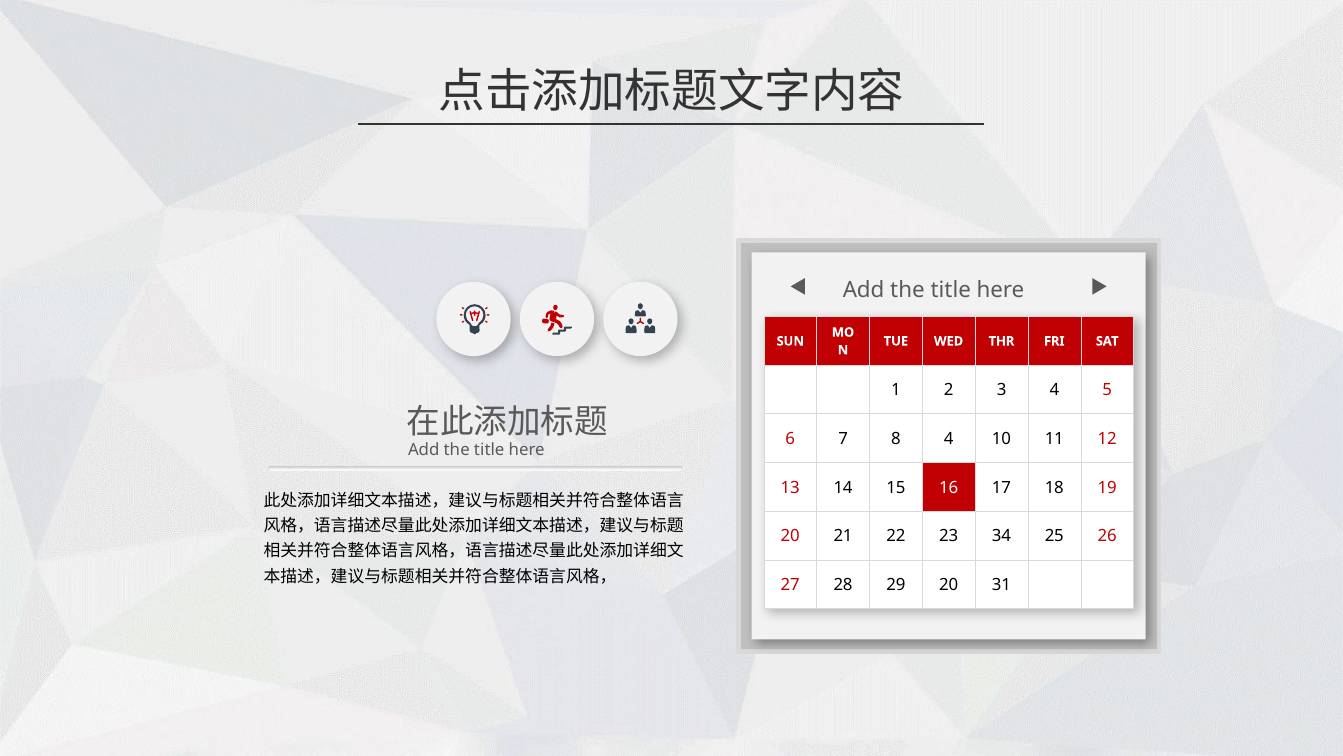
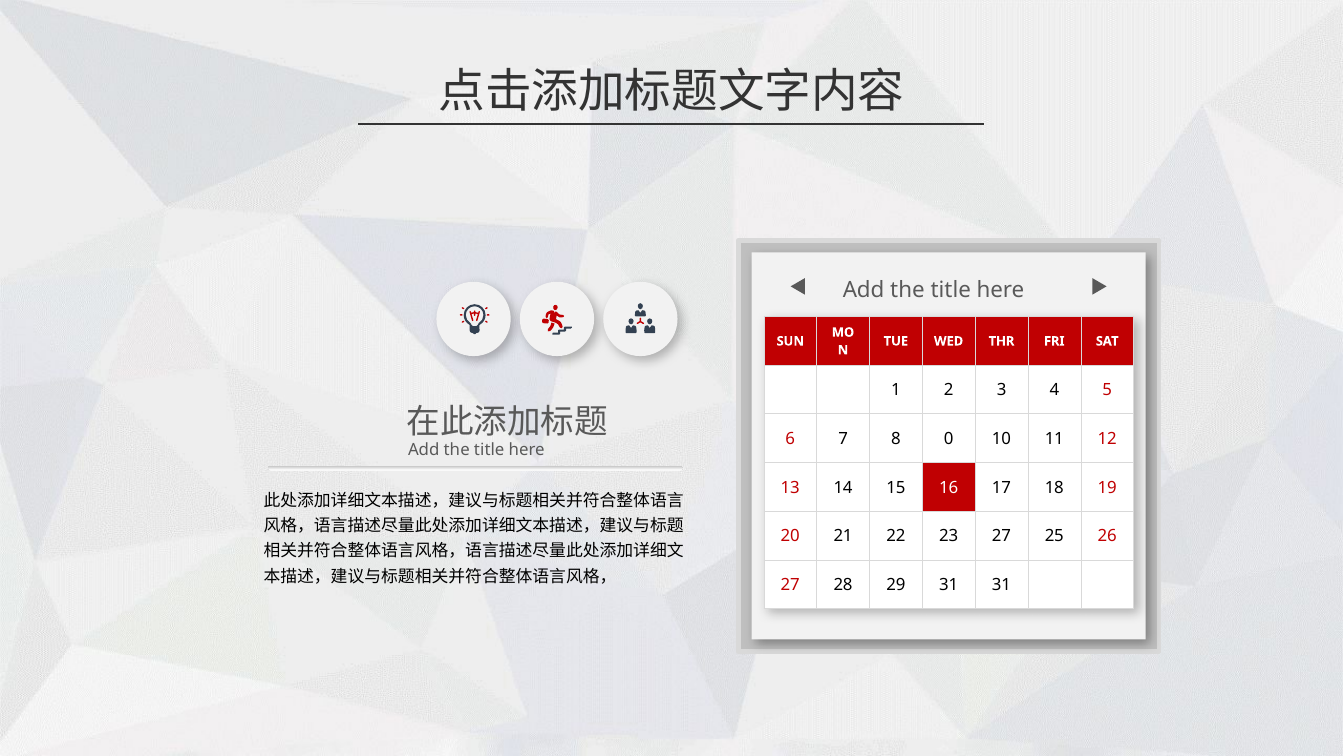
8 4: 4 -> 0 (949, 439)
23 34: 34 -> 27 (1002, 536)
29 20: 20 -> 31 (949, 585)
